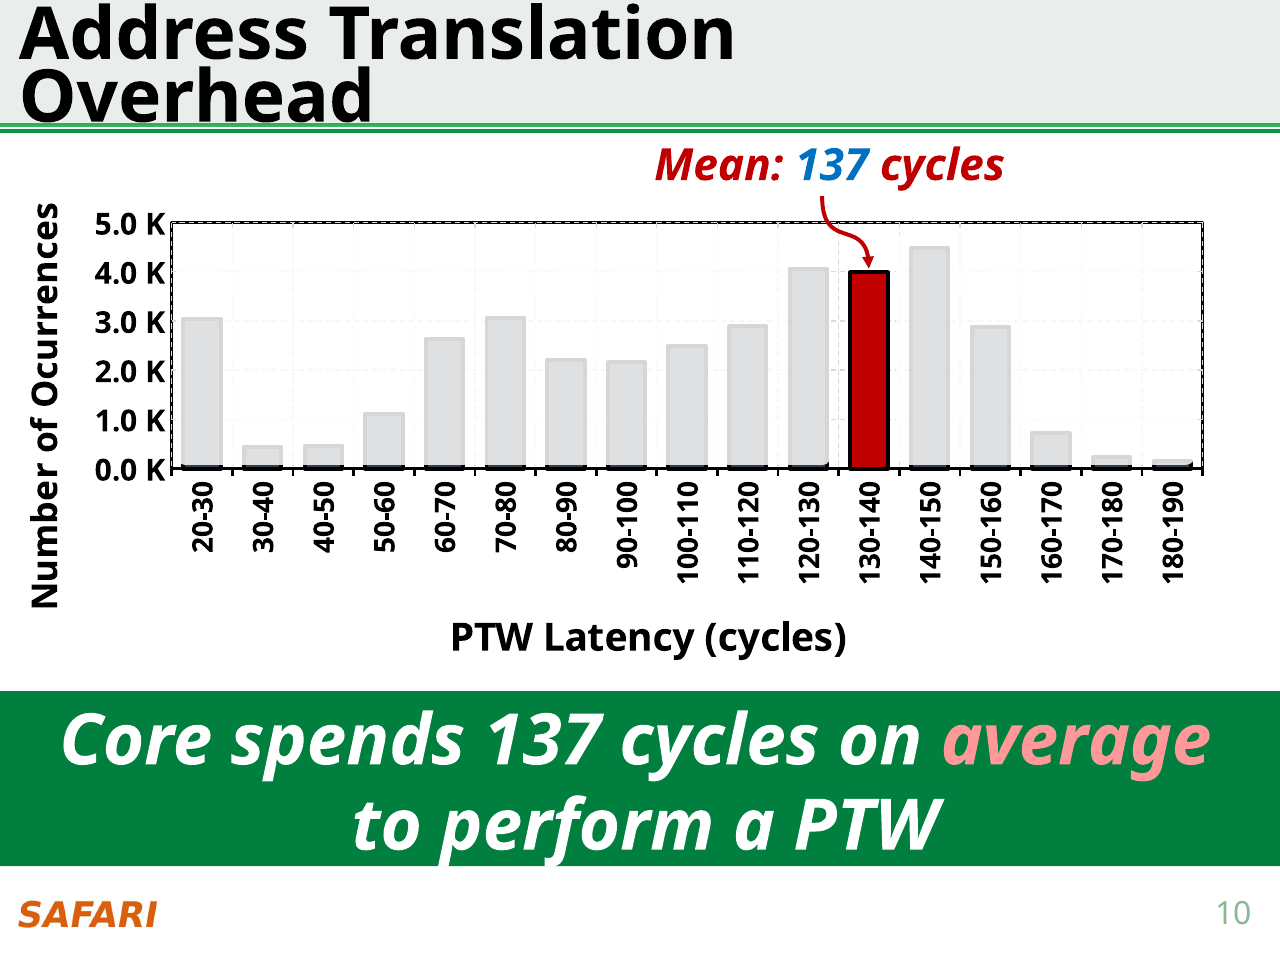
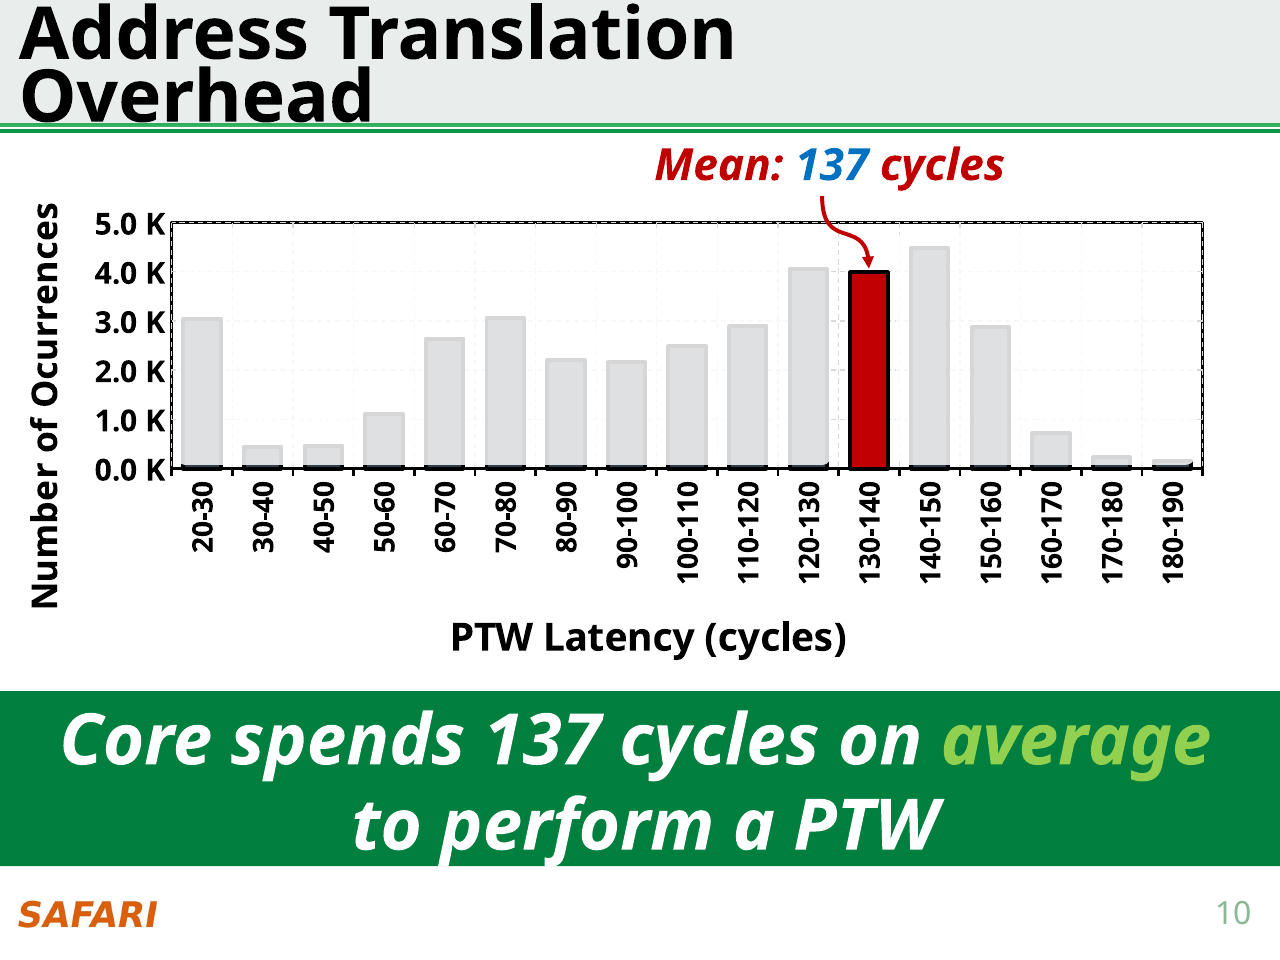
average colour: pink -> light green (1076, 741)
